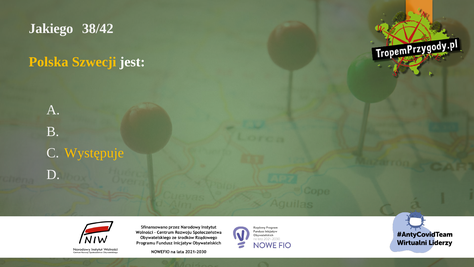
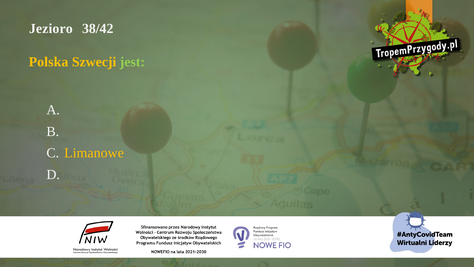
Jakiego: Jakiego -> Jezioro (51, 29)
jest colour: white -> light green (132, 62)
Występuje: Występuje -> Limanowe (94, 153)
